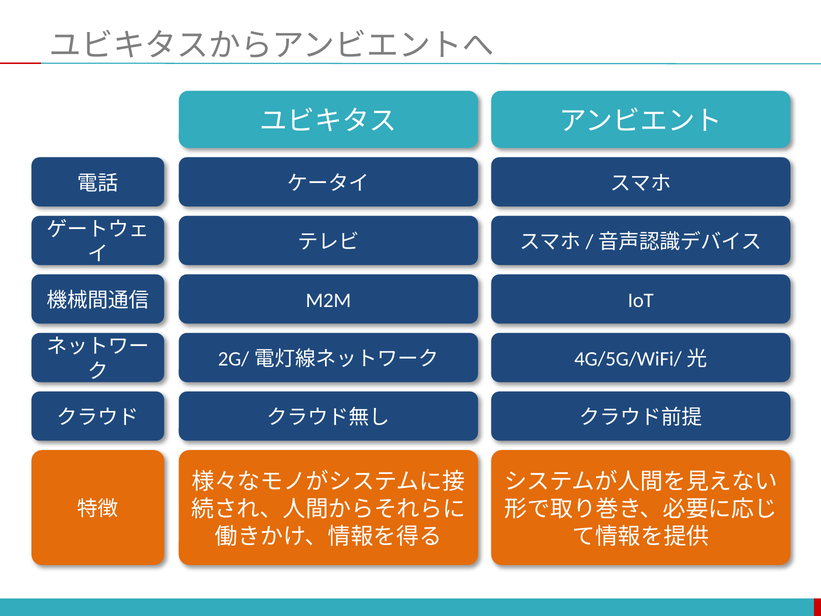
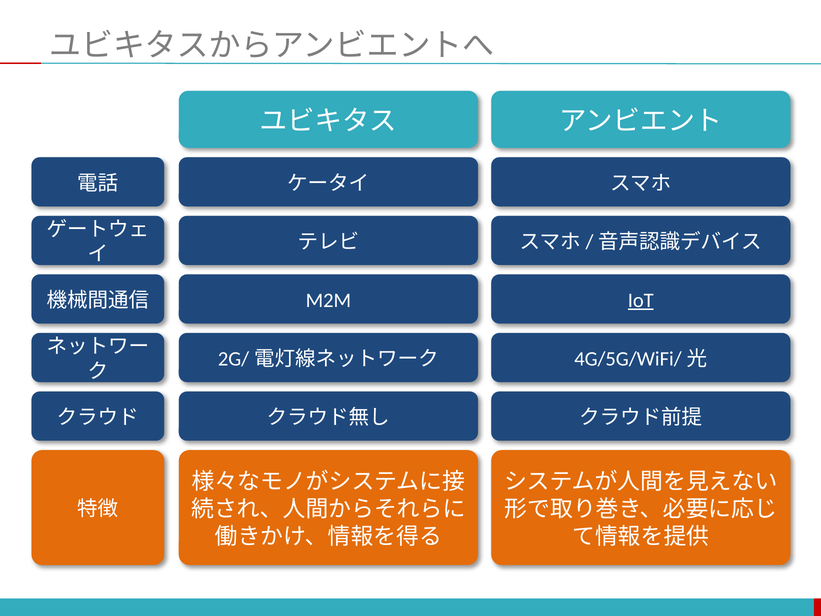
IoT underline: none -> present (641, 300)
